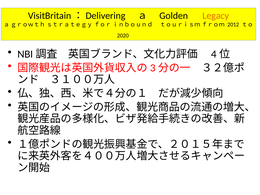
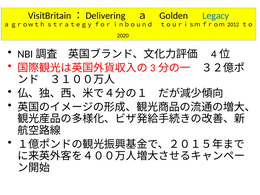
Legacy colour: orange -> blue (216, 16)
